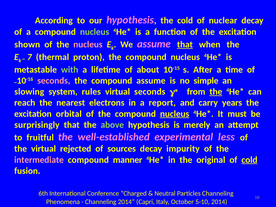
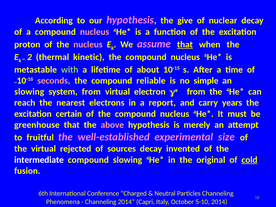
the cold: cold -> give (185, 21)
nucleus colour: light green -> pink (95, 32)
shown: shown -> proton (27, 44)
7: 7 -> 2 (29, 57)
proton: proton -> kinetic (89, 57)
compound assume: assume -> reliable (151, 81)
system rules: rules -> from (91, 92)
virtual seconds: seconds -> electron (150, 92)
the underline: present -> none (216, 92)
orbital: orbital -> certain (69, 114)
nucleus underline: present -> none (175, 114)
surprisingly: surprisingly -> greenhouse (37, 125)
above colour: light green -> pink (112, 125)
less: less -> size (226, 137)
impurity: impurity -> invented (183, 149)
intermediate colour: pink -> white (39, 160)
compound manner: manner -> slowing (128, 160)
